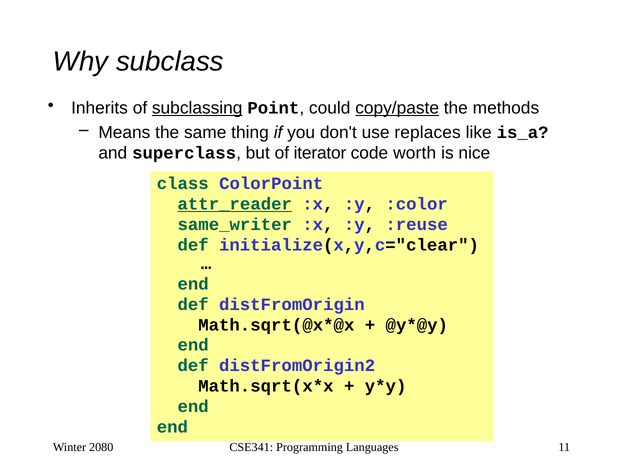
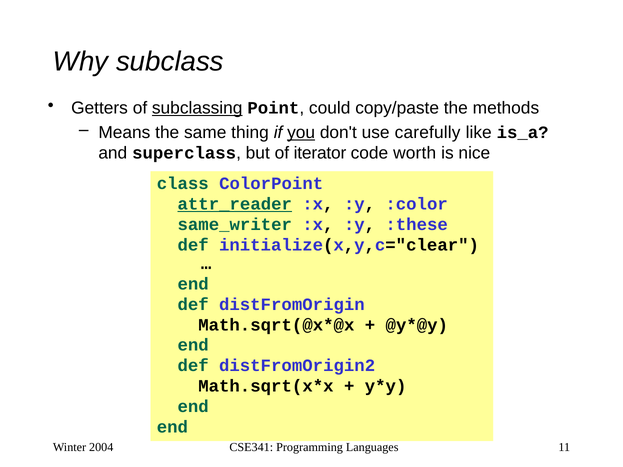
Inherits: Inherits -> Getters (100, 108)
copy/paste underline: present -> none (397, 108)
you underline: none -> present (301, 132)
replaces: replaces -> carefully (428, 132)
:reuse: :reuse -> :these (417, 225)
2080: 2080 -> 2004 (101, 447)
